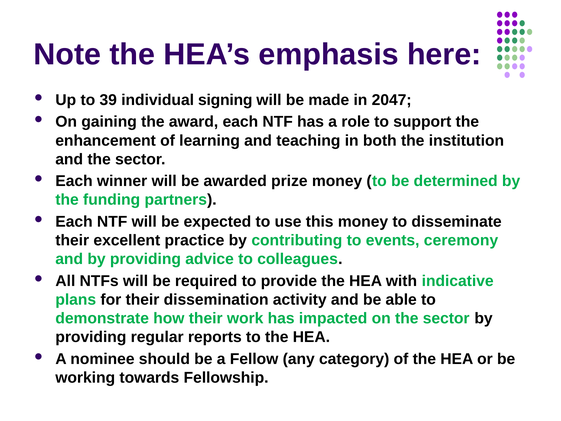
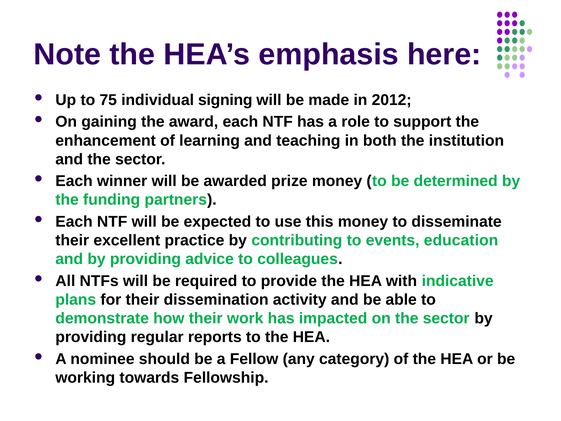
39: 39 -> 75 (108, 100)
2047: 2047 -> 2012 (392, 100)
ceremony: ceremony -> education (461, 240)
